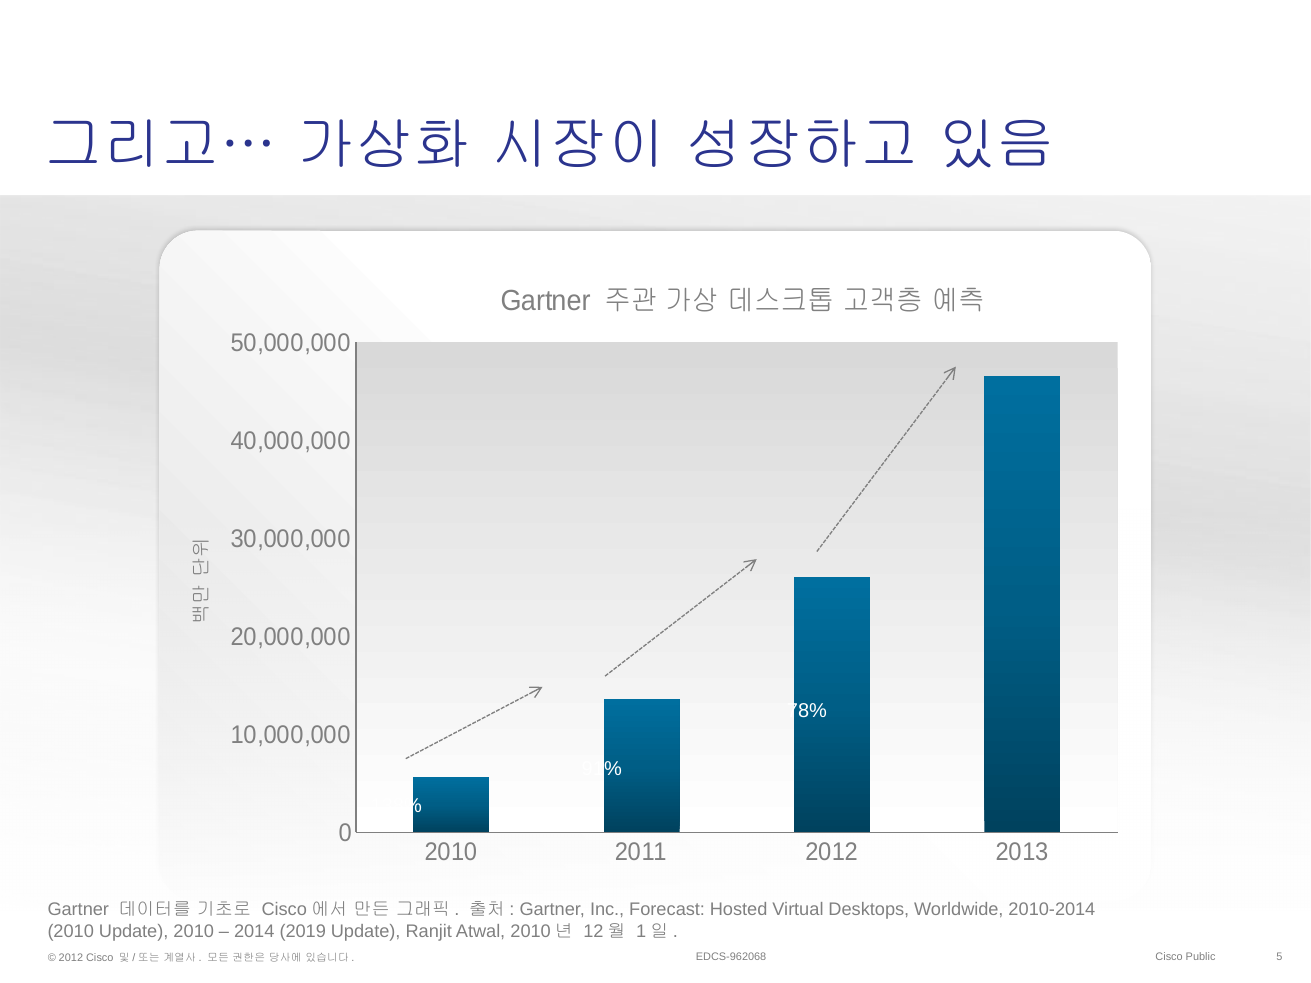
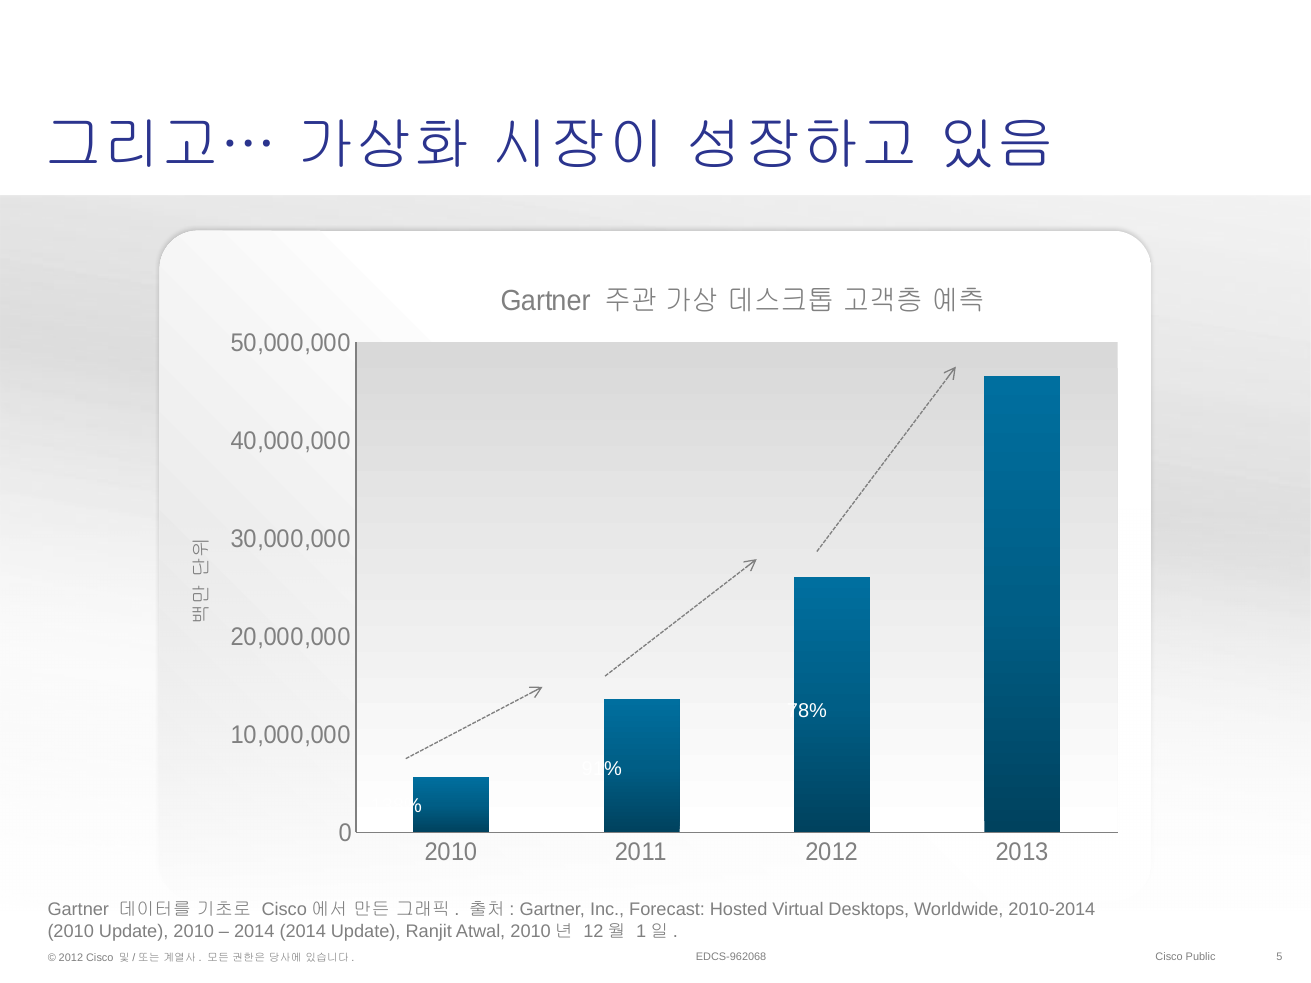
2014 2019: 2019 -> 2014 (303, 931)
